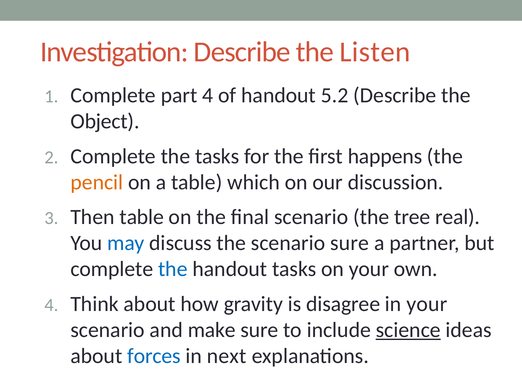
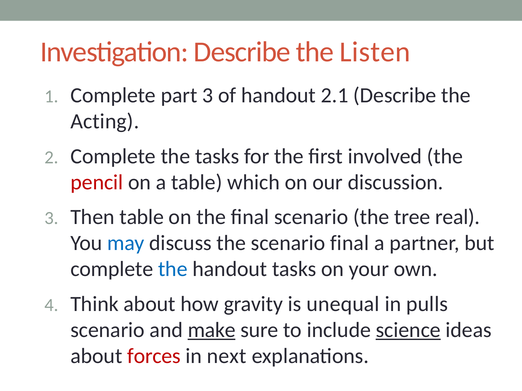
part 4: 4 -> 3 (208, 95)
5.2: 5.2 -> 2.1 (335, 95)
Object: Object -> Acting (105, 122)
happens: happens -> involved (385, 156)
pencil colour: orange -> red (97, 182)
scenario sure: sure -> final (350, 243)
disagree: disagree -> unequal (343, 304)
in your: your -> pulls (427, 304)
make underline: none -> present (212, 330)
forces colour: blue -> red (154, 356)
